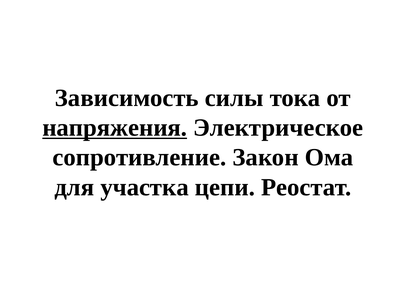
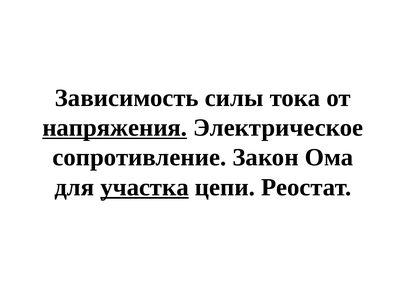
участка underline: none -> present (145, 188)
